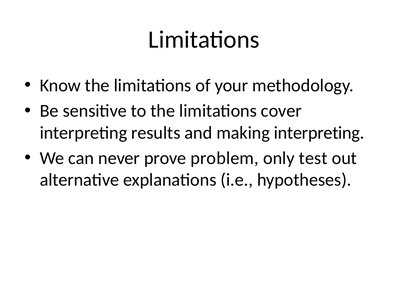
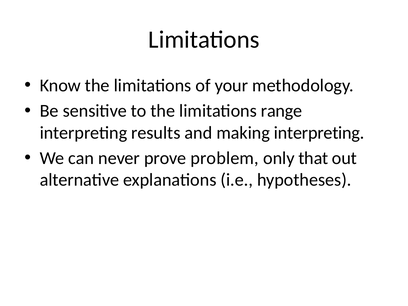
cover: cover -> range (282, 111)
test: test -> that (313, 158)
